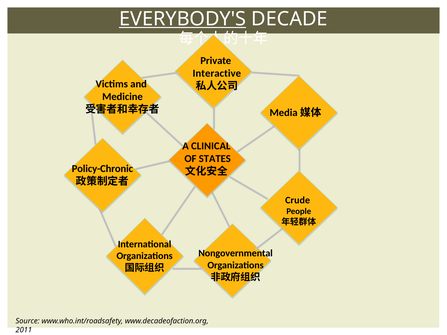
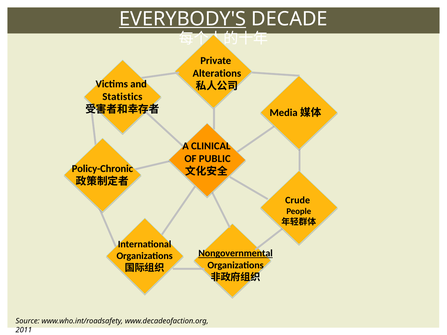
Interactive: Interactive -> Alterations (217, 73)
Medicine: Medicine -> Statistics (122, 97)
STATES: STATES -> PUBLIC (215, 159)
Nongovernmental underline: none -> present (236, 254)
